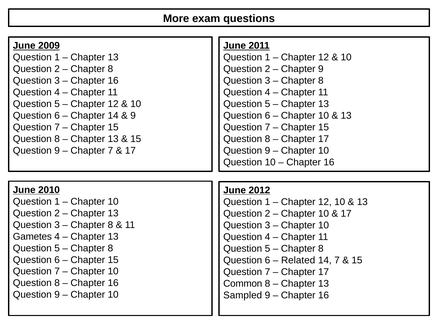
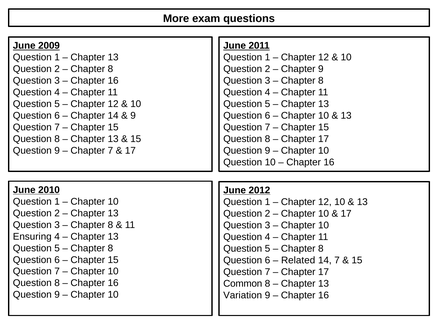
Gametes: Gametes -> Ensuring (32, 237)
Sampled: Sampled -> Variation (243, 296)
